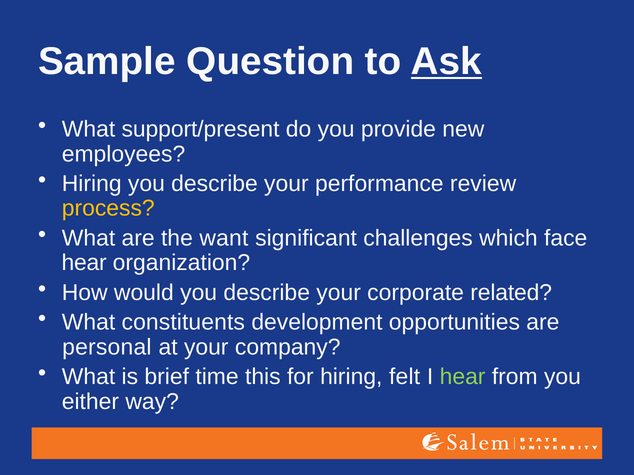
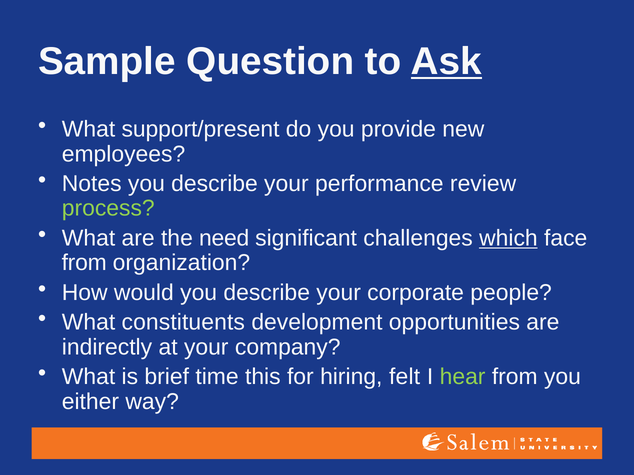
Hiring: Hiring -> Notes (92, 184)
process colour: yellow -> light green (108, 209)
want: want -> need (224, 238)
which underline: none -> present (508, 238)
hear: hear -> from (84, 263)
related: related -> people (511, 293)
personal: personal -> indirectly (107, 347)
